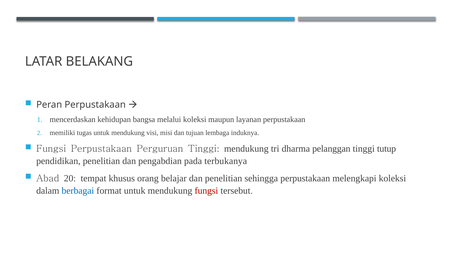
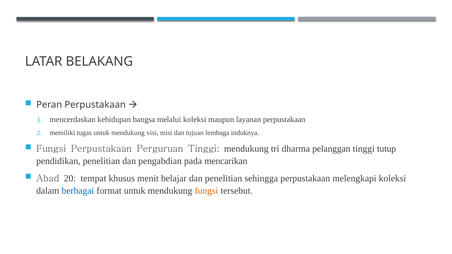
terbukanya: terbukanya -> mencarikan (226, 161)
orang: orang -> menit (148, 178)
fungsi colour: red -> orange (206, 191)
